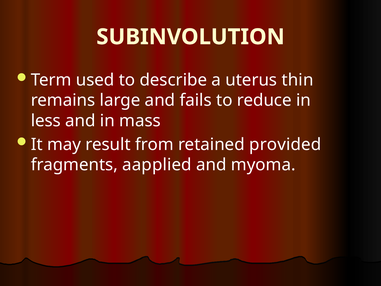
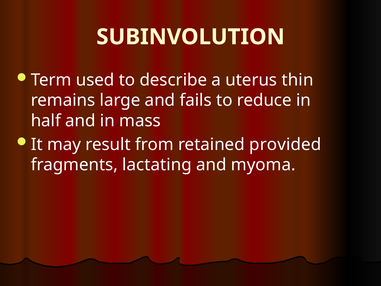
less: less -> half (46, 121)
aapplied: aapplied -> lactating (157, 165)
